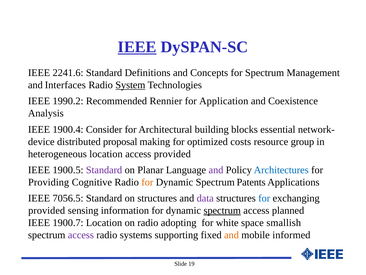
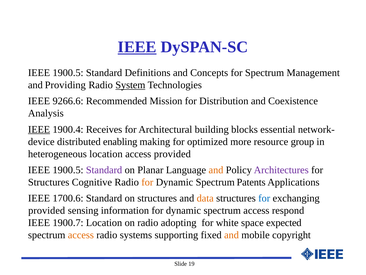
2241.6: 2241.6 -> 1900.5 (68, 73)
Interfaces: Interfaces -> Providing (65, 85)
1990.2: 1990.2 -> 9266.6 (68, 101)
Rennier: Rennier -> Mission (166, 101)
Application: Application -> Distribution (224, 101)
IEEE underline: none -> present (39, 129)
Consider: Consider -> Receives (104, 129)
proposal: proposal -> enabling (120, 141)
costs: costs -> more (241, 141)
and colour: purple -> orange (216, 170)
Architectures colour: blue -> purple (281, 170)
Providing: Providing -> Structures (49, 182)
7056.5: 7056.5 -> 1700.6 (68, 198)
data colour: purple -> orange (205, 198)
spectrum underline: present -> none (222, 210)
planned: planned -> respond (288, 210)
smallish: smallish -> expected (284, 222)
access colour: purple -> orange (81, 235)
informed: informed -> copyright (291, 235)
